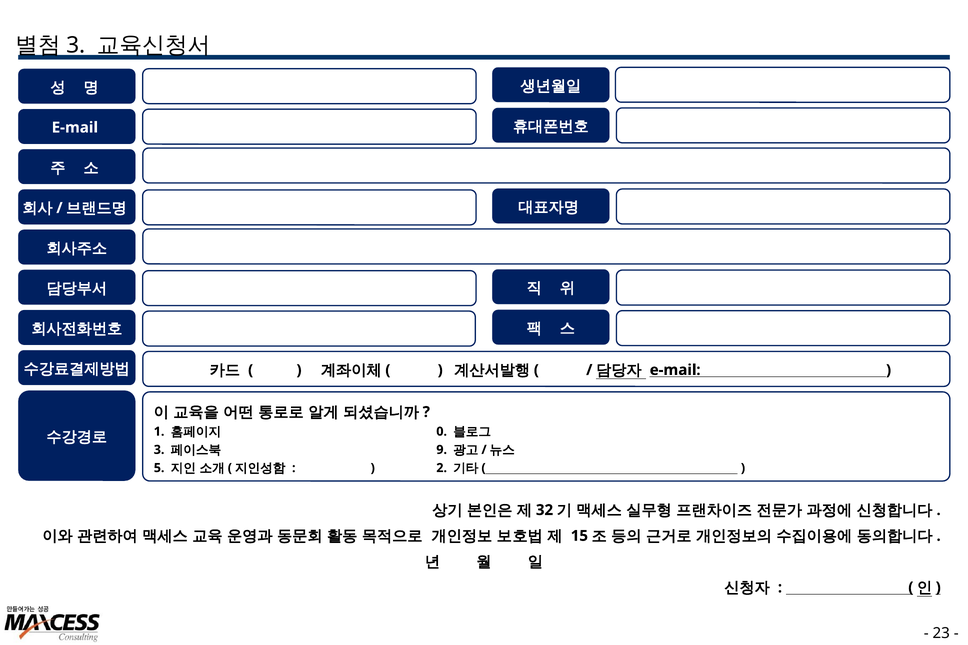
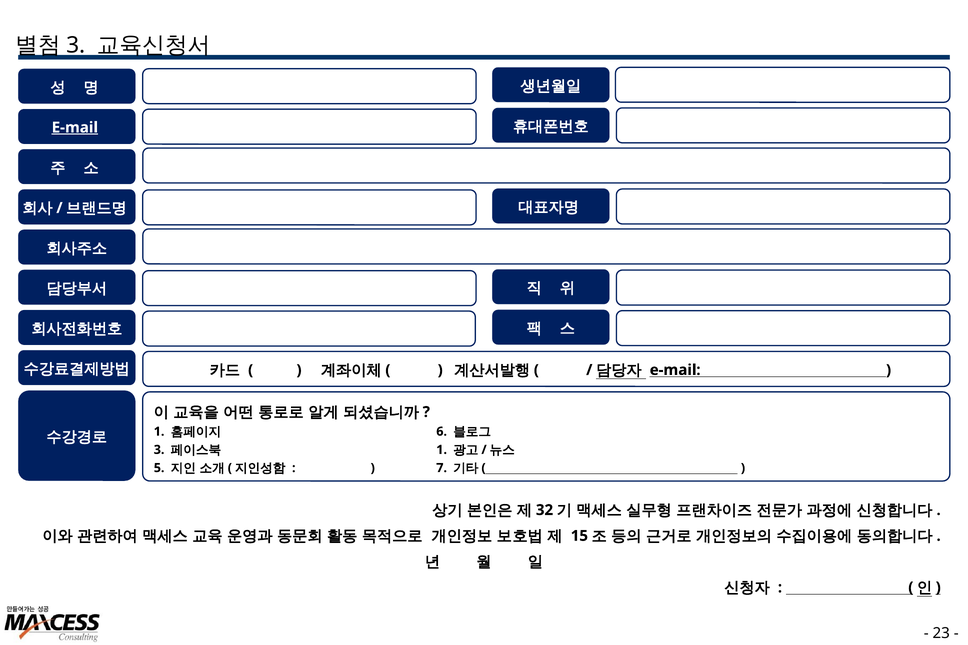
E-mail underline: none -> present (75, 128)
0: 0 -> 6 (442, 432)
9: 9 -> 1 (442, 450)
2: 2 -> 7 (442, 468)
